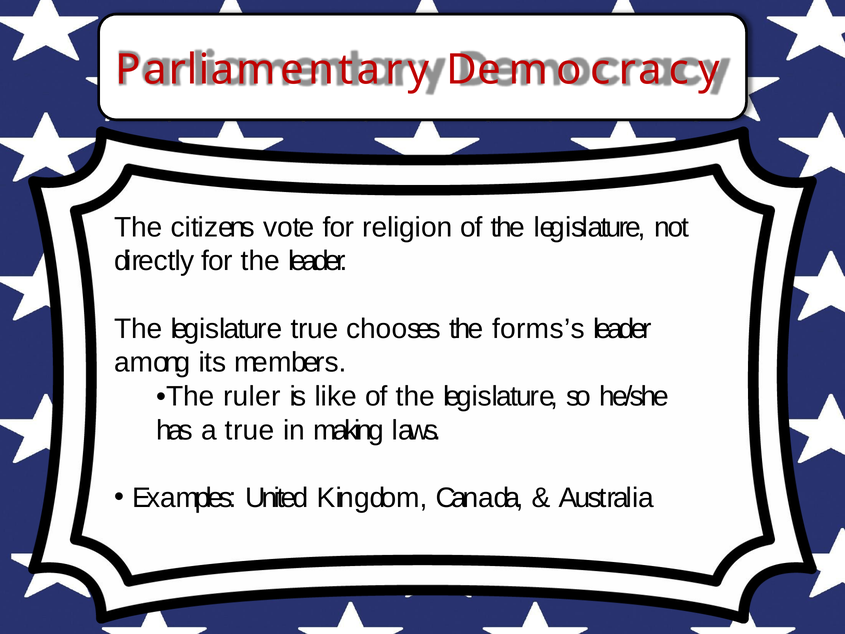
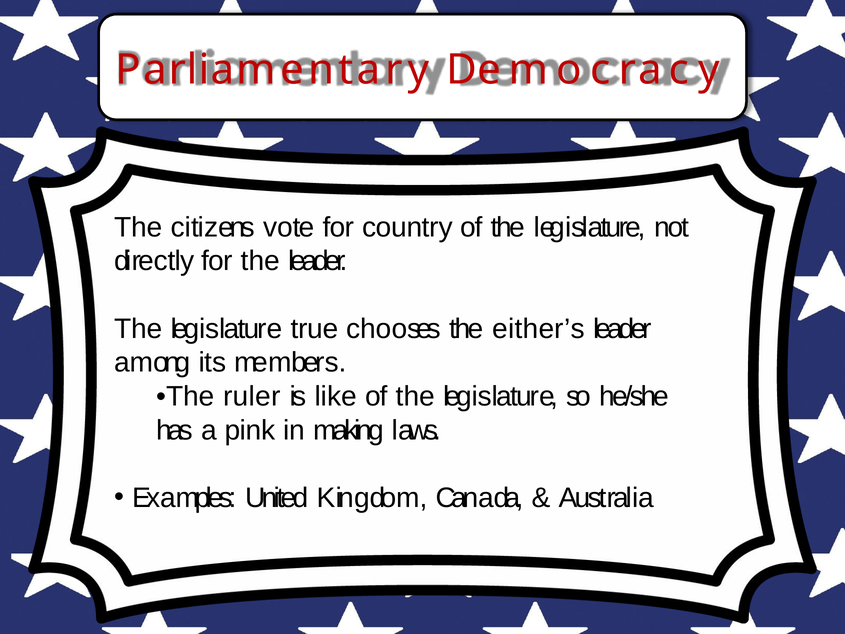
religion: religion -> country (407, 227)
forms’s: forms’s -> either’s (538, 329)
a true: true -> pink (250, 430)
